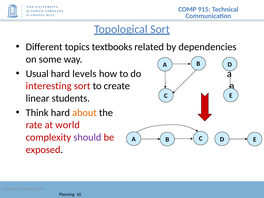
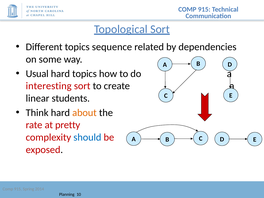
textbooks: textbooks -> sequence (112, 47)
hard levels: levels -> topics (84, 74)
world: world -> pretty (68, 125)
should colour: purple -> blue (87, 137)
